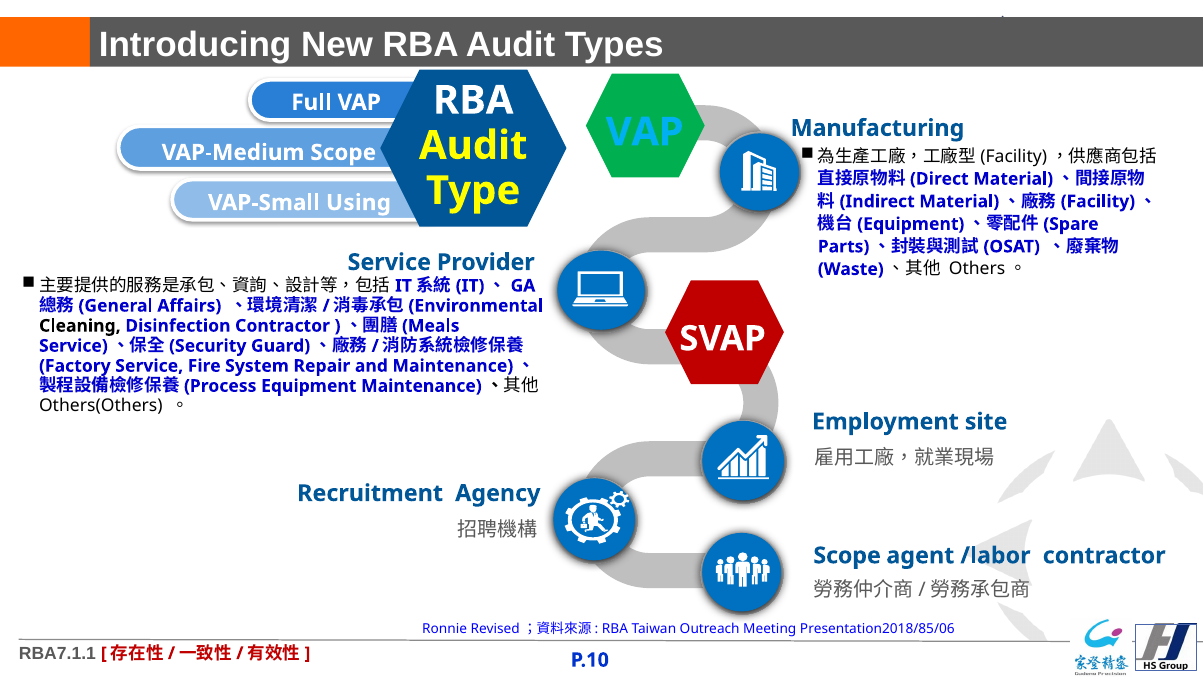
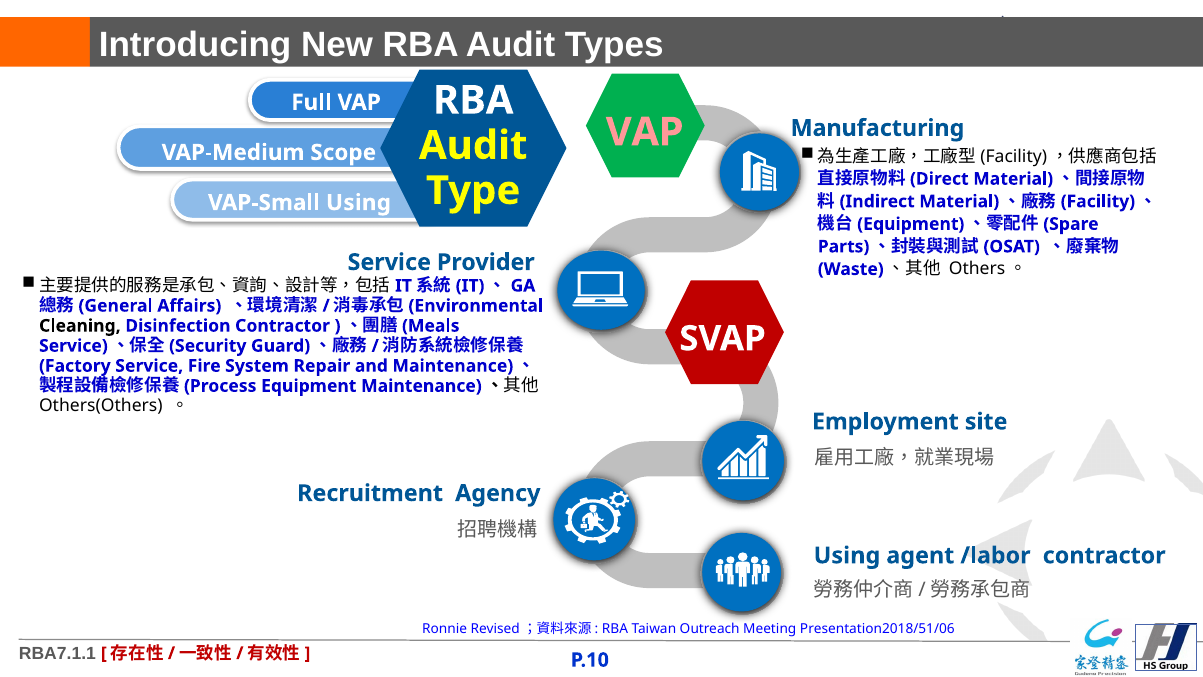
VAP colour: light blue -> pink (645, 132)
Scope: Scope -> Using (847, 555)
Presentation2018/85/06: Presentation2018/85/06 -> Presentation2018/51/06 (877, 628)
